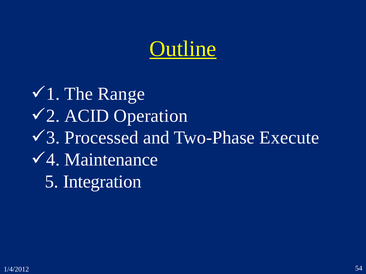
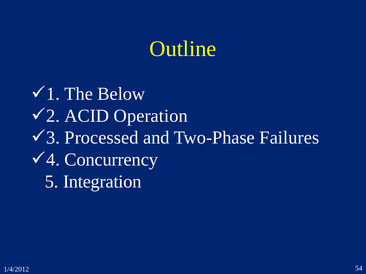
Outline underline: present -> none (183, 49)
Range: Range -> Below (121, 94)
Execute: Execute -> Failures (289, 138)
Maintenance: Maintenance -> Concurrency (111, 160)
